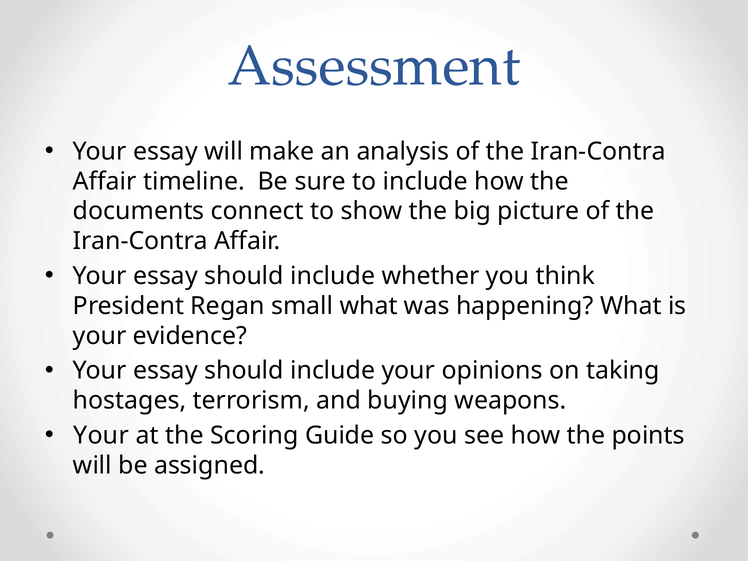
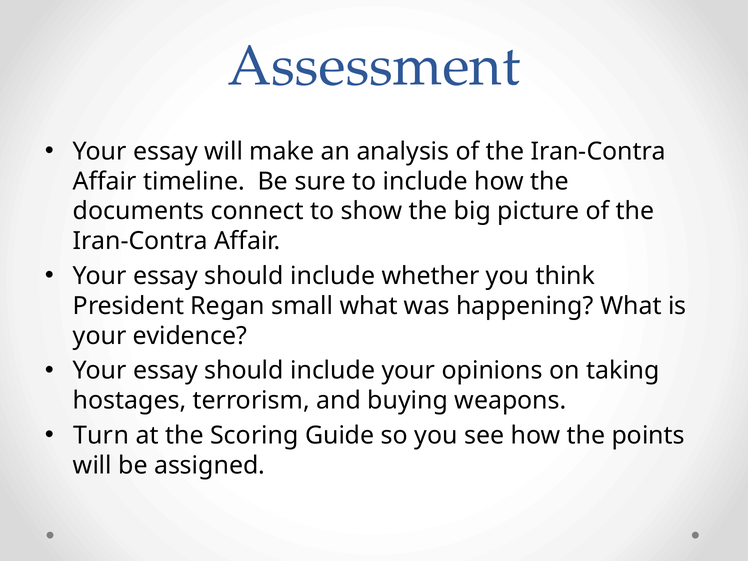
Your: Your -> Turn (101, 436)
